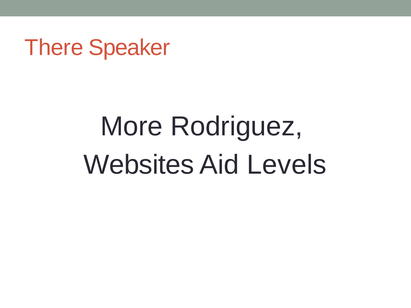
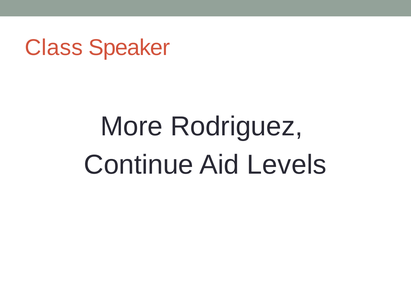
There: There -> Class (54, 48)
Websites: Websites -> Continue (139, 165)
